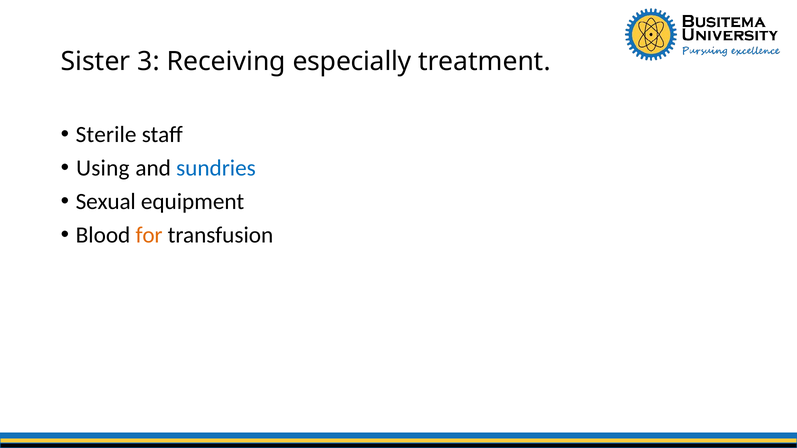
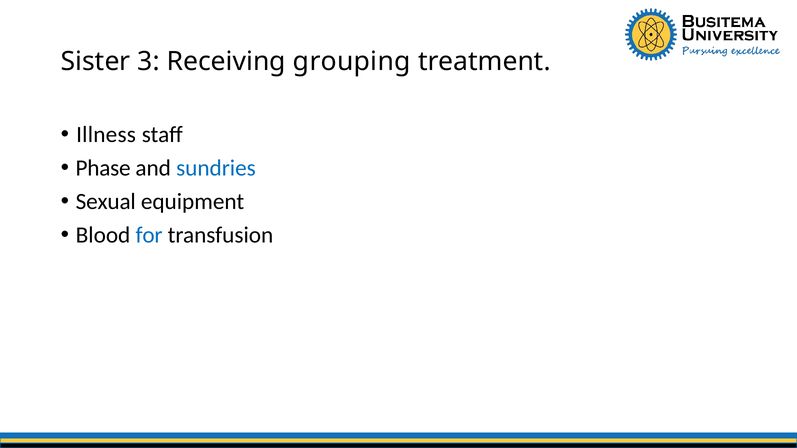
especially: especially -> grouping (352, 62)
Sterile: Sterile -> Illness (106, 135)
Using: Using -> Phase (103, 168)
for colour: orange -> blue (149, 235)
